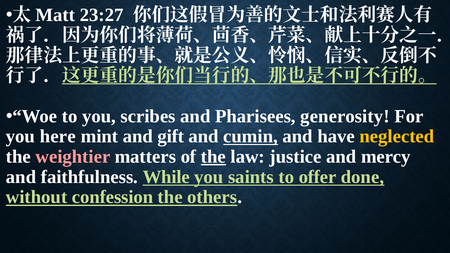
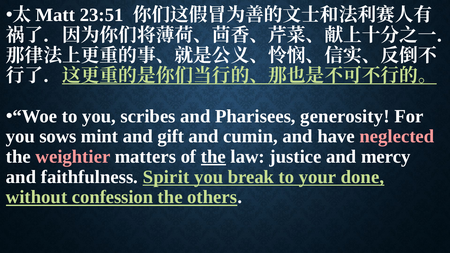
23:27: 23:27 -> 23:51 (102, 15)
here: here -> sows (58, 136)
cumin underline: present -> none (251, 136)
neglected colour: yellow -> pink (397, 136)
While: While -> Spirit (166, 177)
saints: saints -> break (251, 177)
offer: offer -> your (317, 177)
